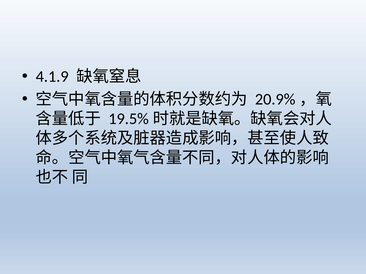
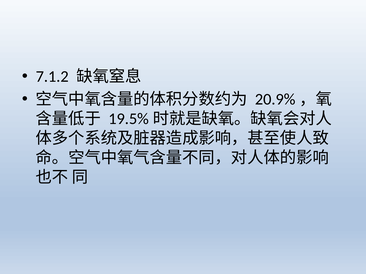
4.1.9: 4.1.9 -> 7.1.2 (52, 77)
